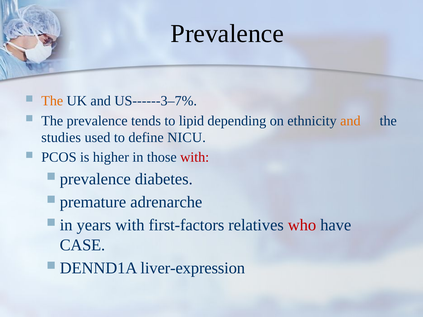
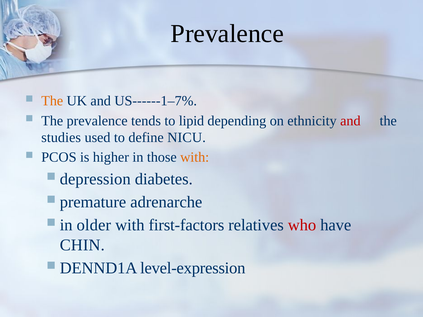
US------3–7%: US------3–7% -> US------1–7% (156, 101)
and colour: orange -> red (350, 121)
with colour: red -> orange (195, 157)
prevalence: prevalence -> depression (95, 179)
years: years -> older (94, 225)
CASE: CASE -> CHIN (82, 245)
liver-expression: liver-expression -> level-expression (193, 268)
